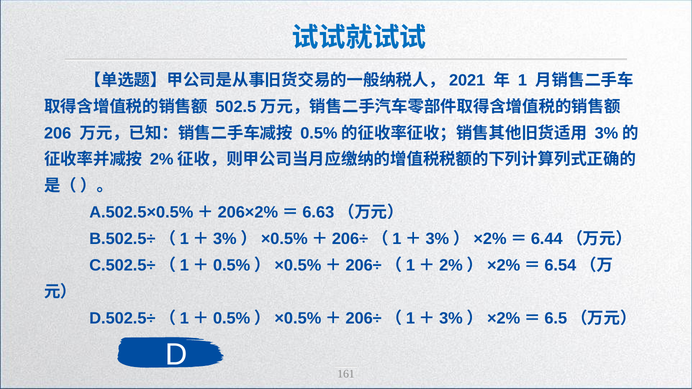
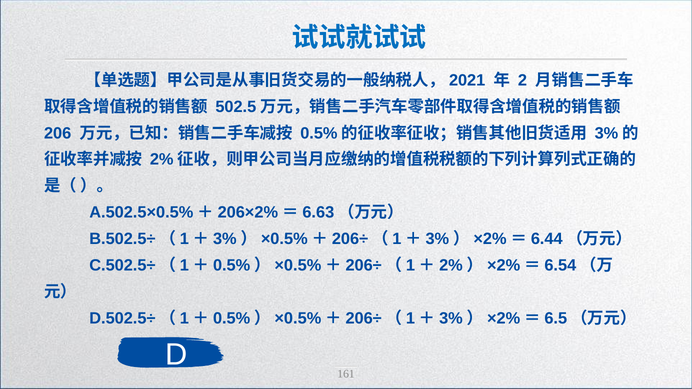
1: 1 -> 2 (522, 80)
